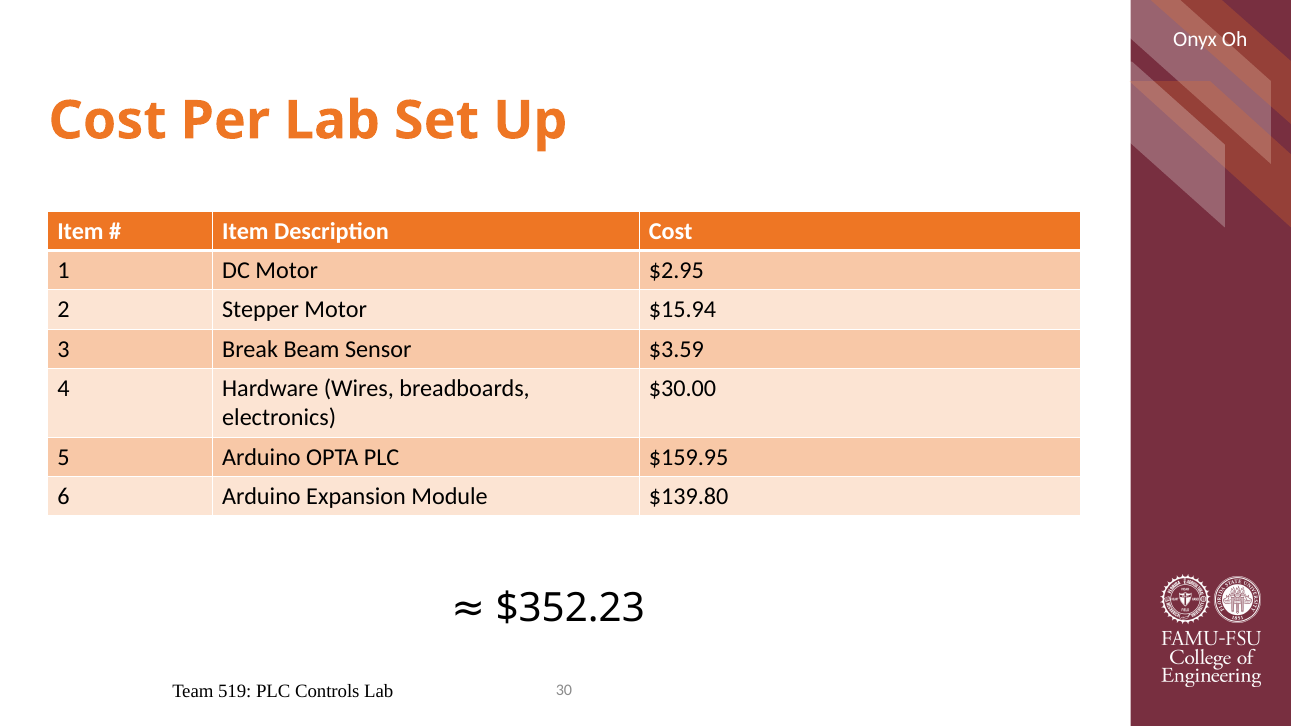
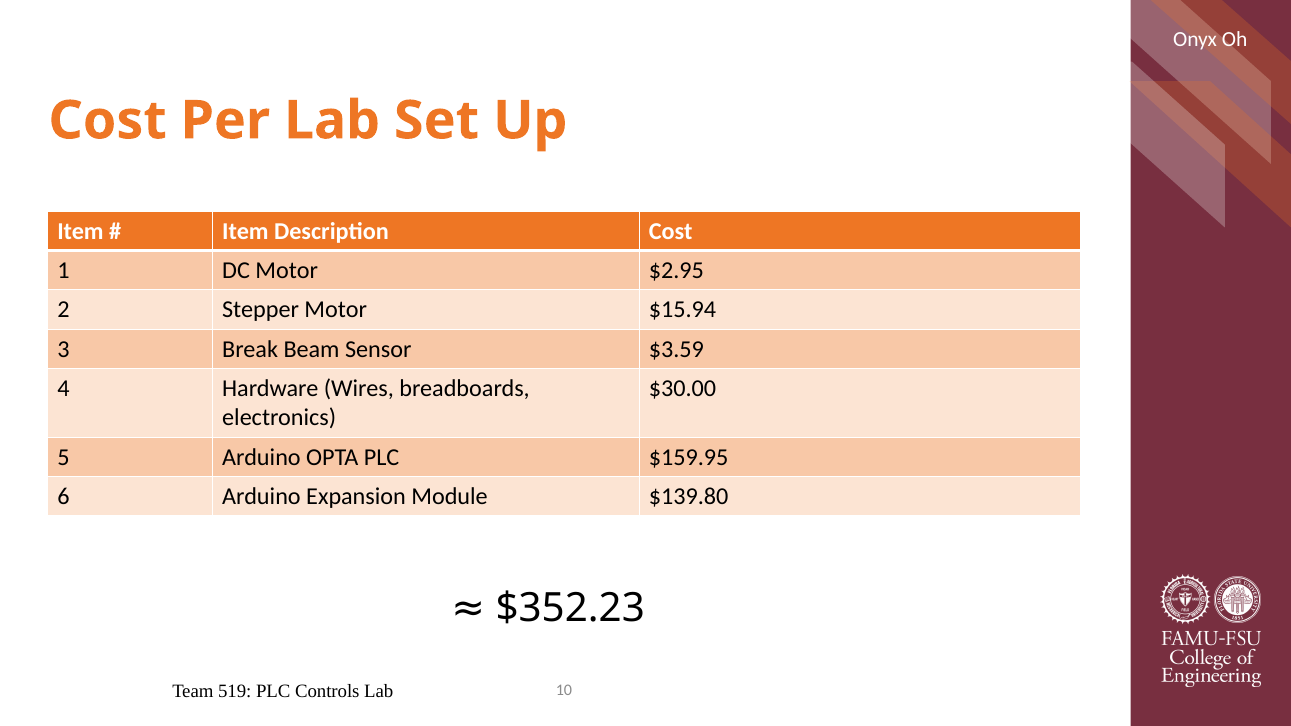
30: 30 -> 10 (564, 691)
